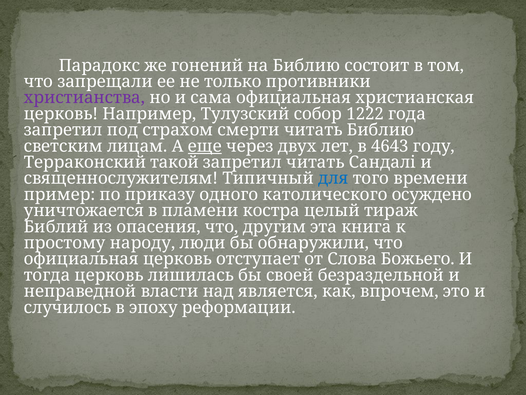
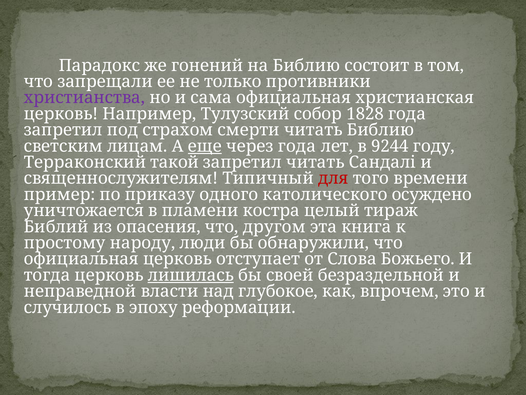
1222: 1222 -> 1828 (365, 114)
через двух: двух -> года (297, 146)
4643: 4643 -> 9244 (390, 146)
для colour: blue -> red (333, 178)
другим: другим -> другом (274, 227)
лишилась underline: none -> present (191, 275)
является: является -> глубокое (278, 291)
